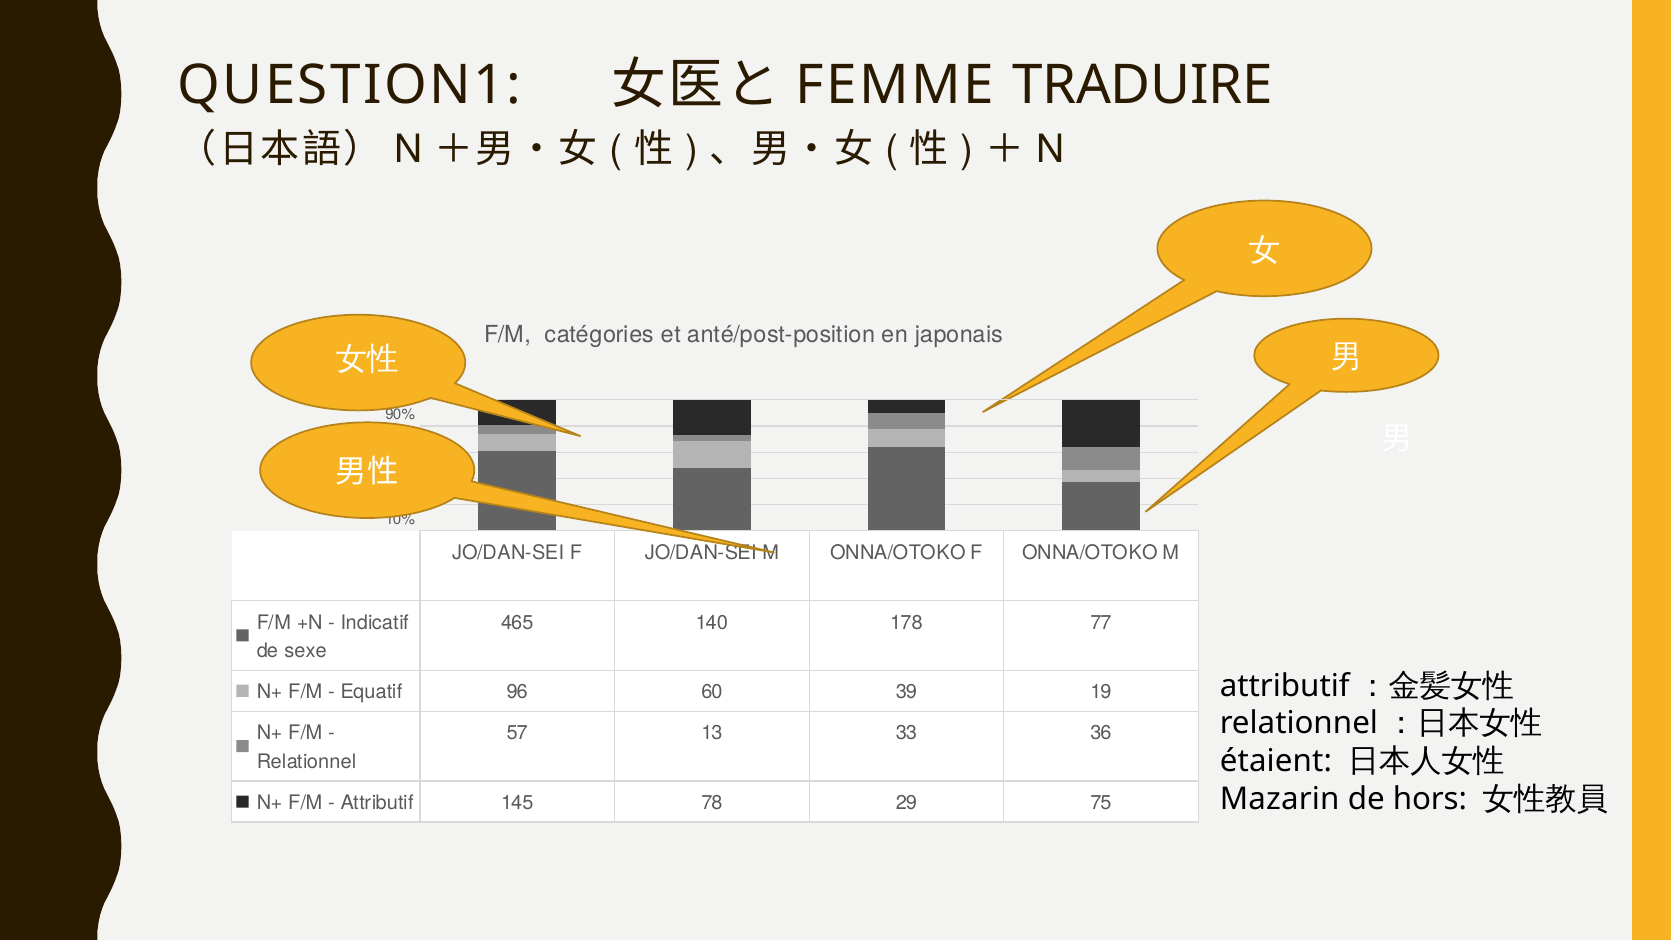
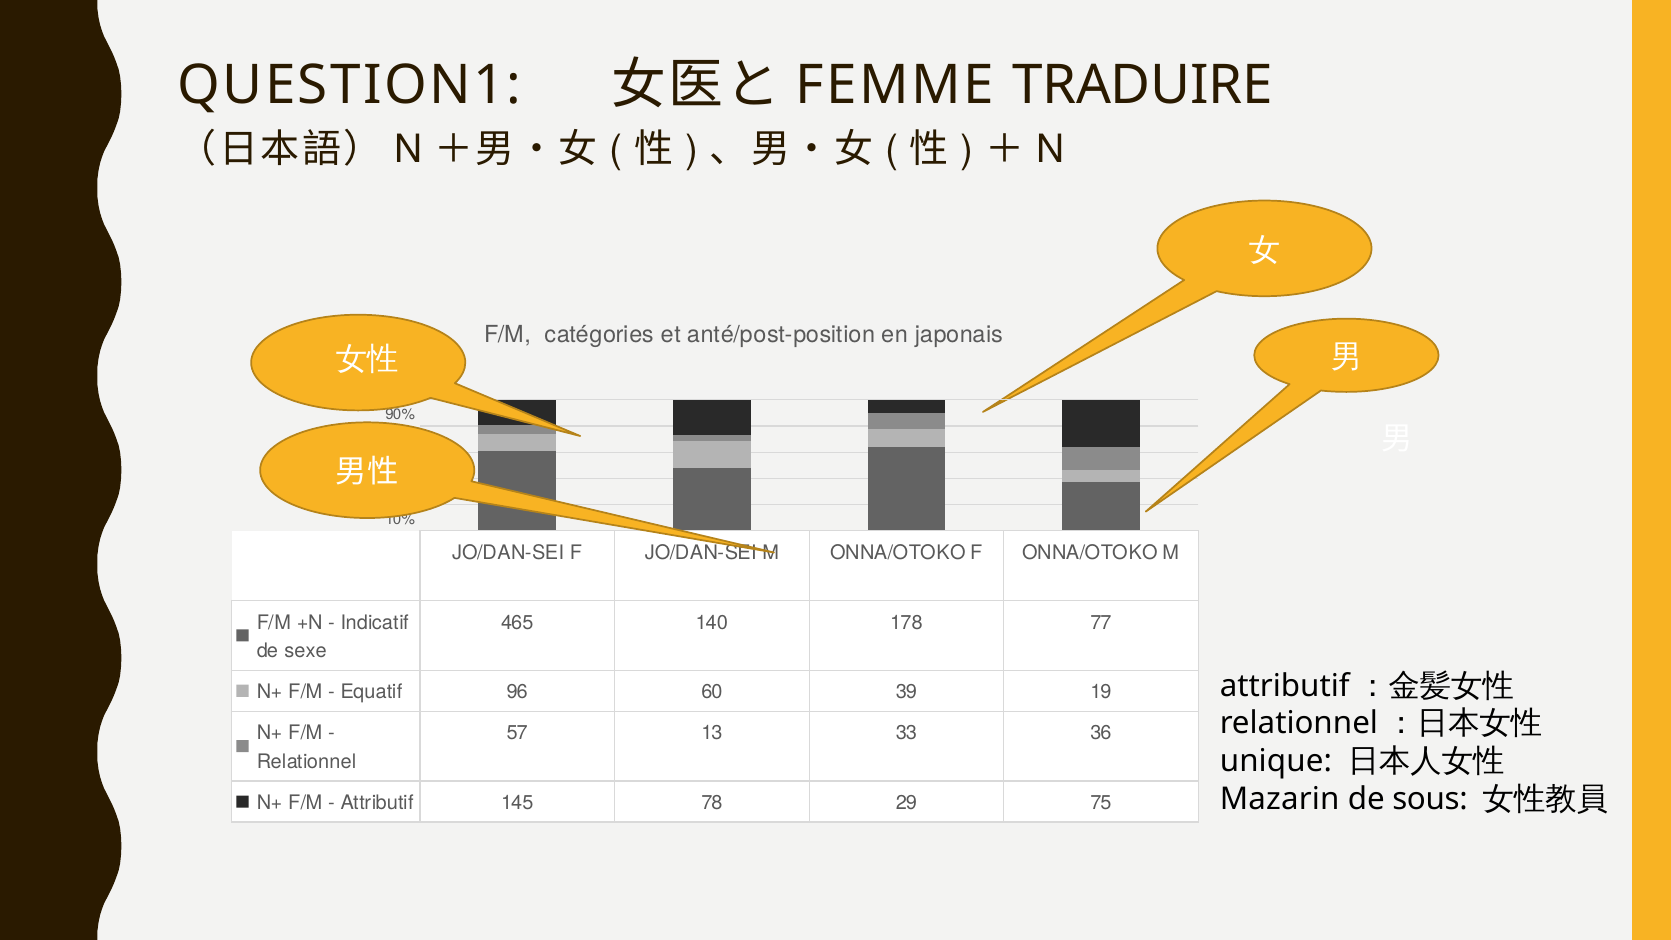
étaient: étaient -> unique (1276, 761)
hors: hors -> sous (1430, 799)
